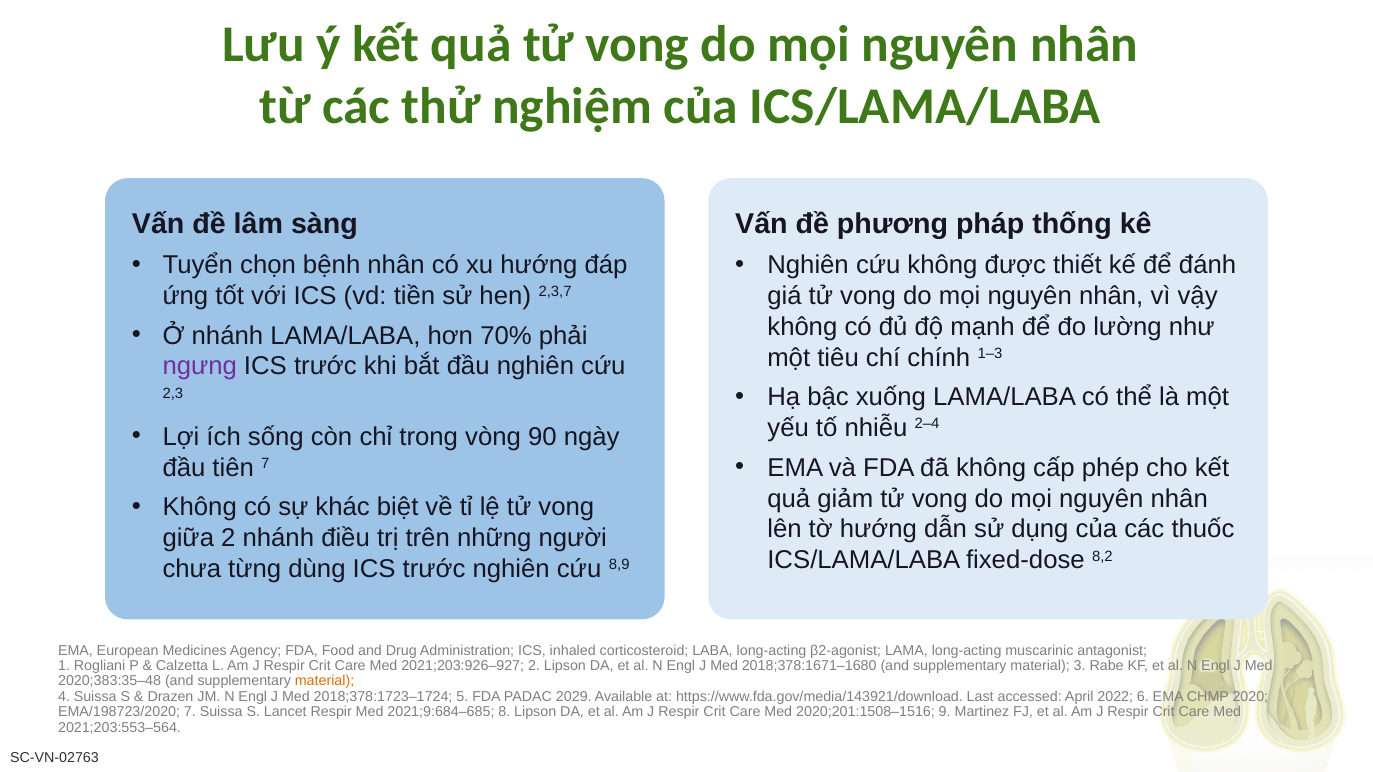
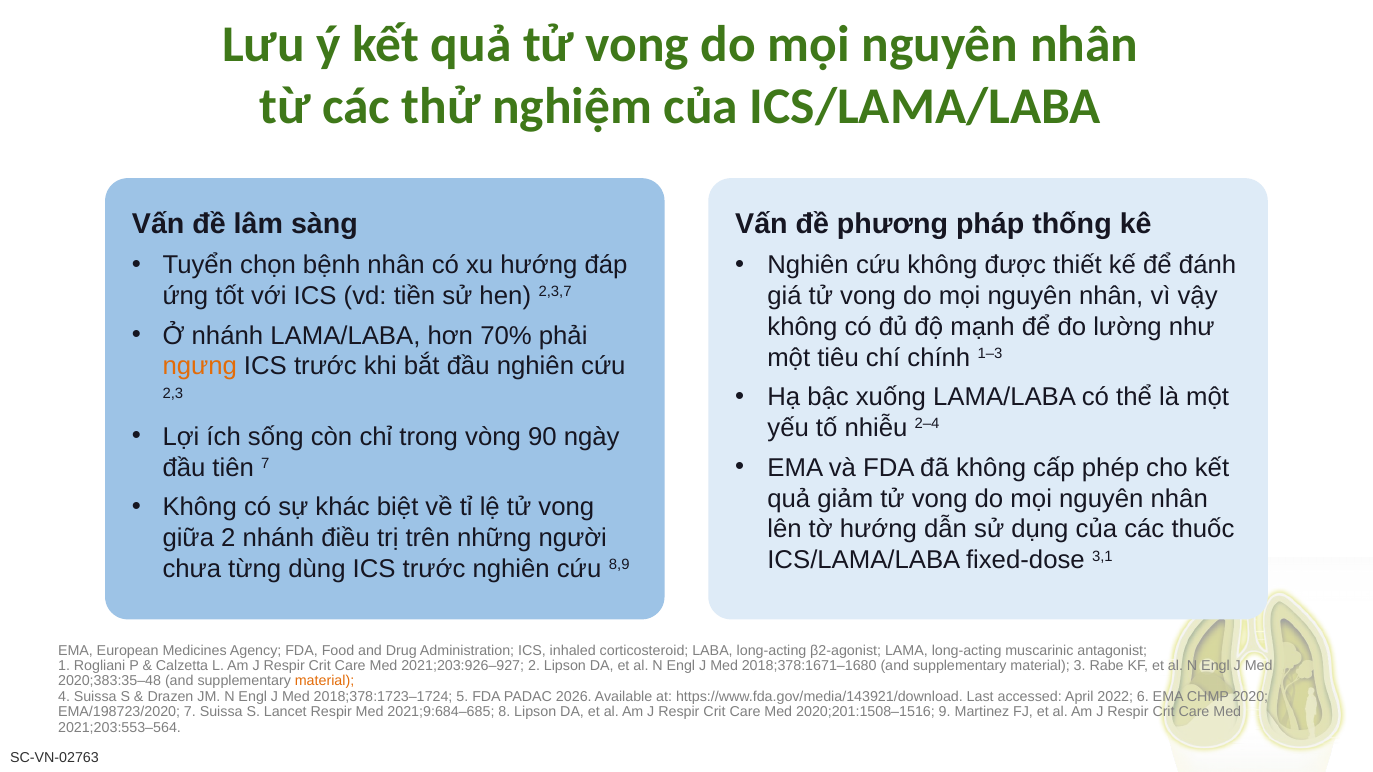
ngưng colour: purple -> orange (200, 367)
8,2: 8,2 -> 3,1 (1102, 556)
2029: 2029 -> 2026 (574, 697)
